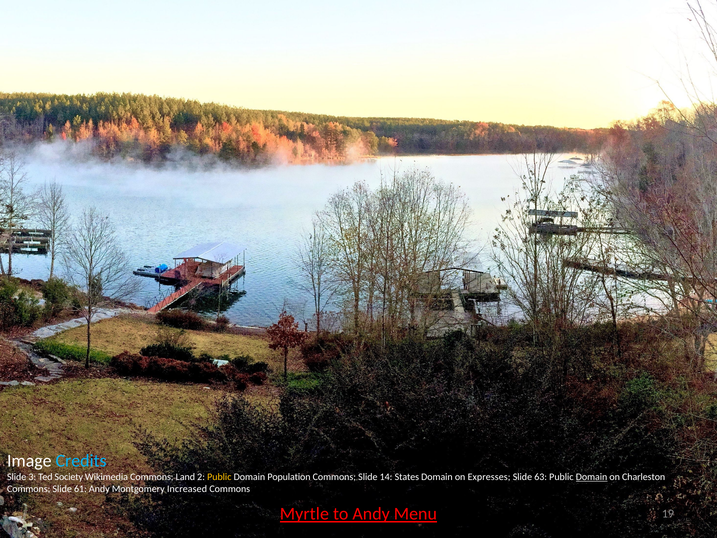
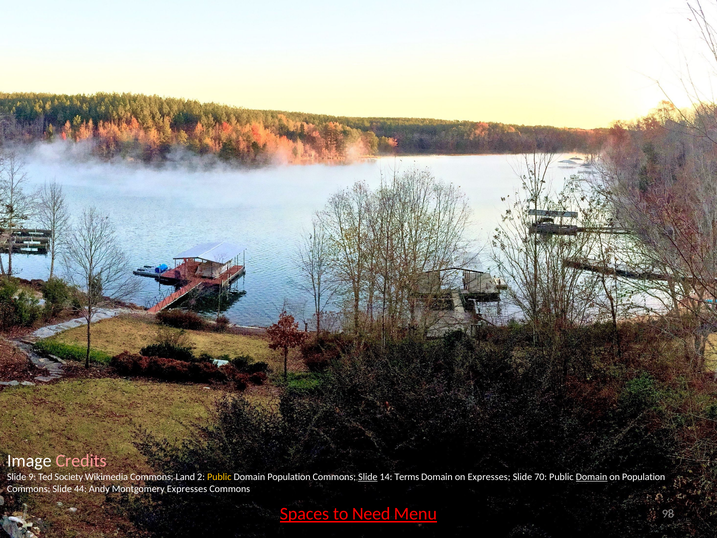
Credits colour: light blue -> pink (81, 461)
3: 3 -> 9 (32, 477)
Slide underline: none -> present (368, 477)
States: States -> Terms (407, 477)
63: 63 -> 70 (541, 477)
on Charleston: Charleston -> Population (644, 477)
61: 61 -> 44 (80, 489)
Montgomery Increased: Increased -> Expresses (187, 489)
Myrtle: Myrtle -> Spaces (304, 514)
to Andy: Andy -> Need (371, 514)
19: 19 -> 98 (668, 513)
